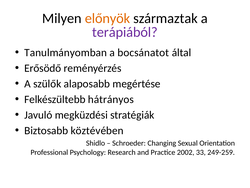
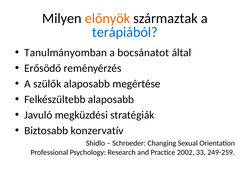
terápiából colour: purple -> blue (125, 32)
Felkészültebb hátrányos: hátrányos -> alaposabb (111, 99)
köztévében: köztévében -> konzervatív (97, 130)
